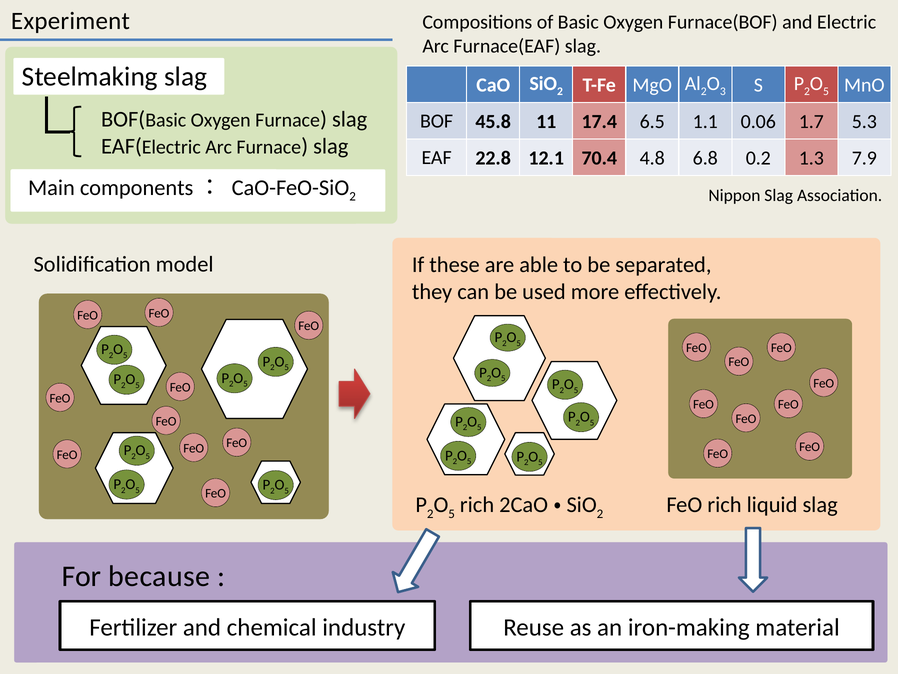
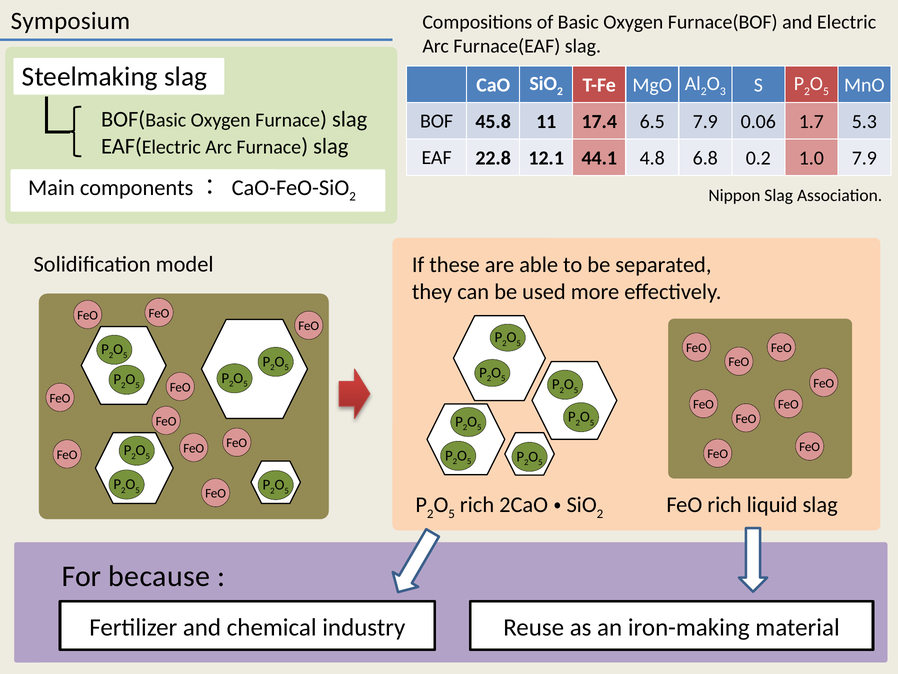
Experiment: Experiment -> Symposium (70, 21)
6.5 1.1: 1.1 -> 7.9 (705, 121)
70.4: 70.4 -> 44.1 (599, 158)
1.3: 1.3 -> 1.0 (811, 158)
